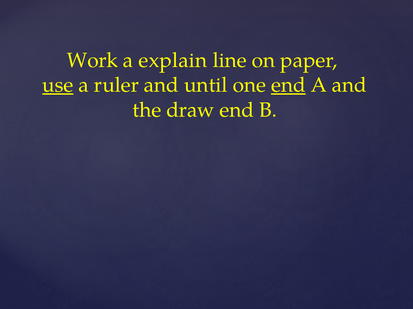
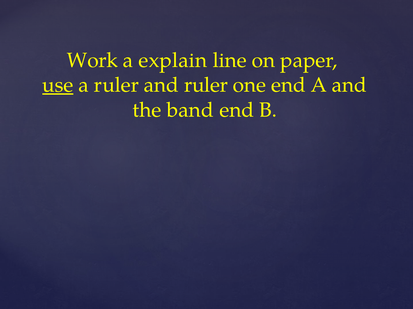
and until: until -> ruler (206, 85)
end underline: present -> none (288, 85)
draw: draw -> band (190, 110)
